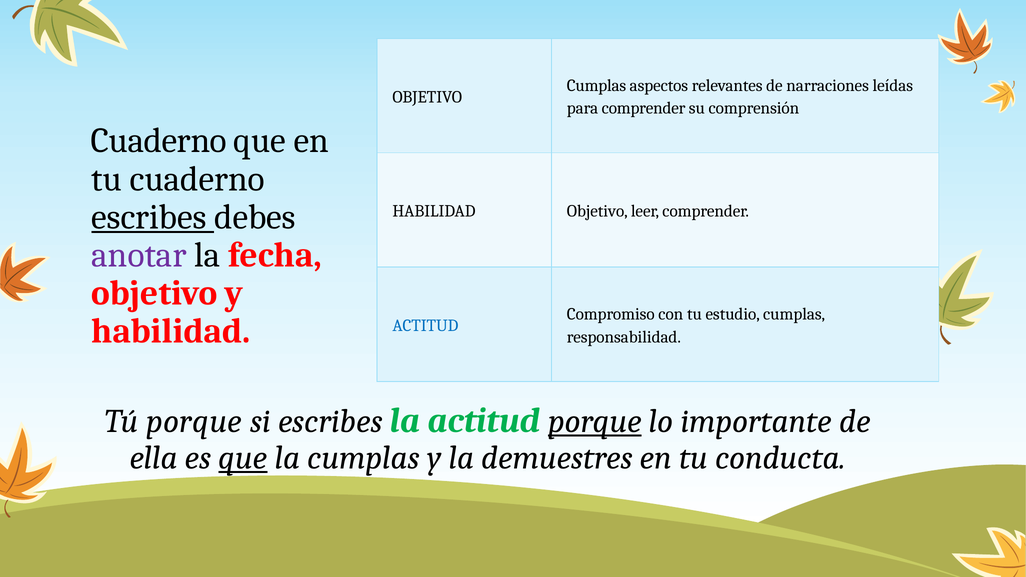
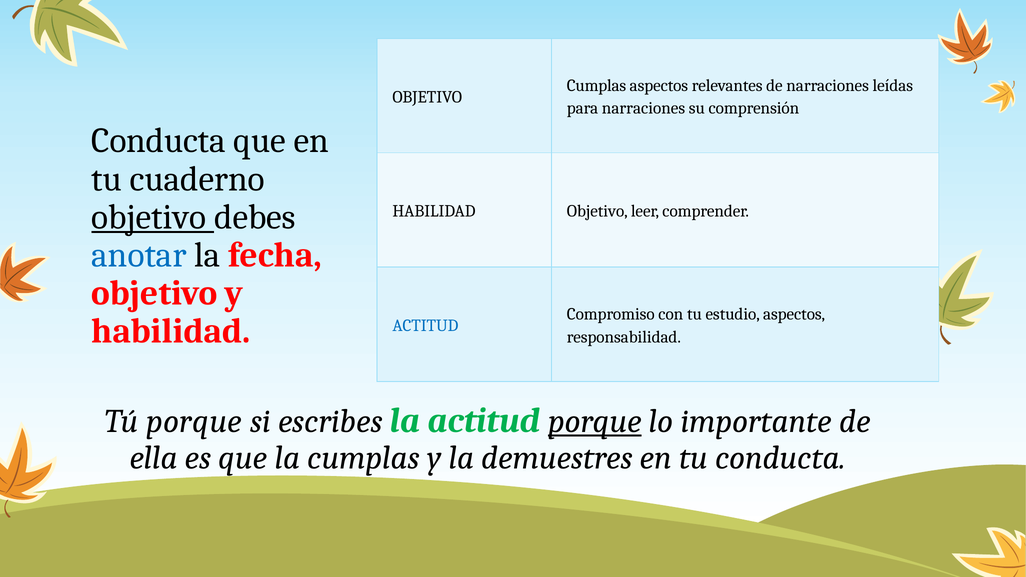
para comprender: comprender -> narraciones (643, 108)
Cuaderno: Cuaderno -> Conducta (159, 141)
escribes: escribes -> objetivo (149, 217)
anotar colour: purple -> blue (139, 255)
estudio cumplas: cumplas -> aspectos (794, 314)
que underline: present -> none (243, 458)
